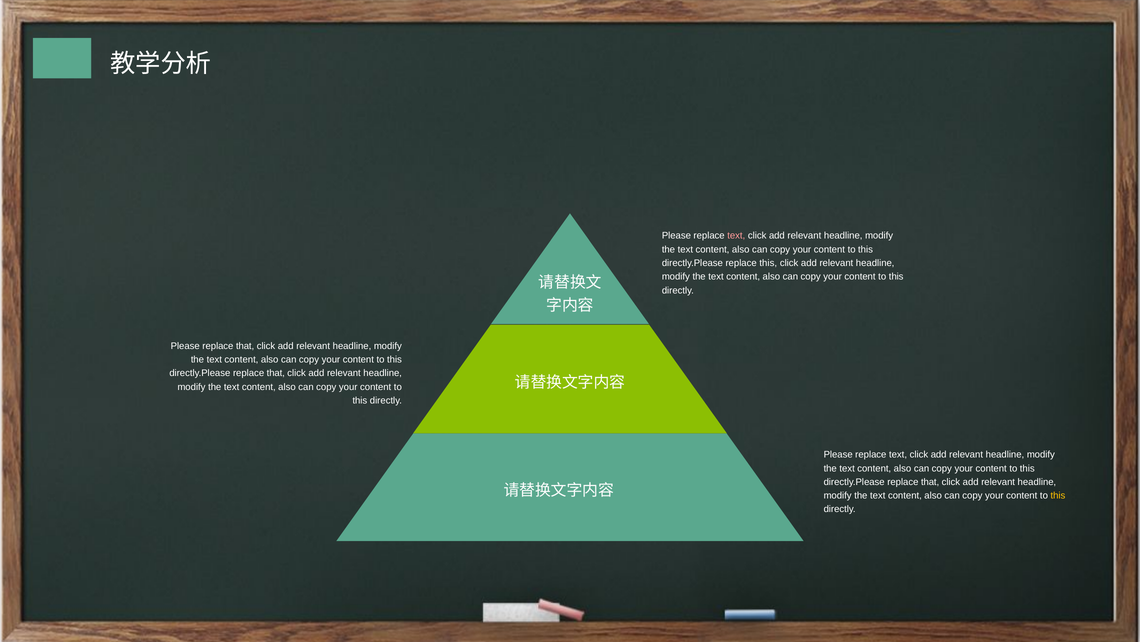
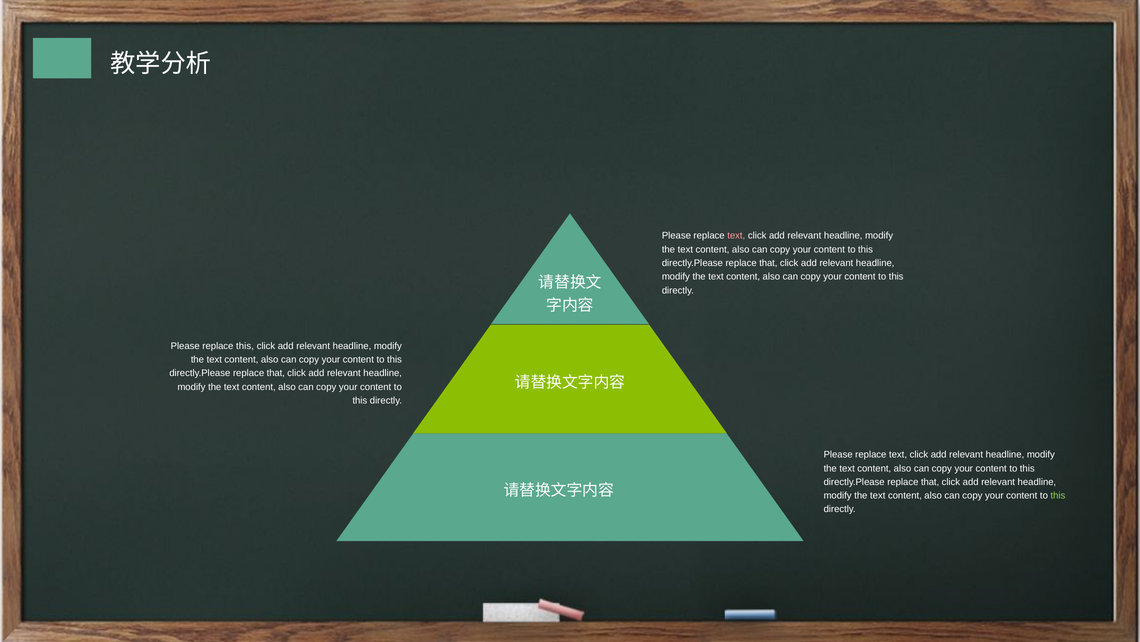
this: this -> that (768, 263)
Please replace that: that -> this (245, 346)
this colour: yellow -> light green (1058, 495)
